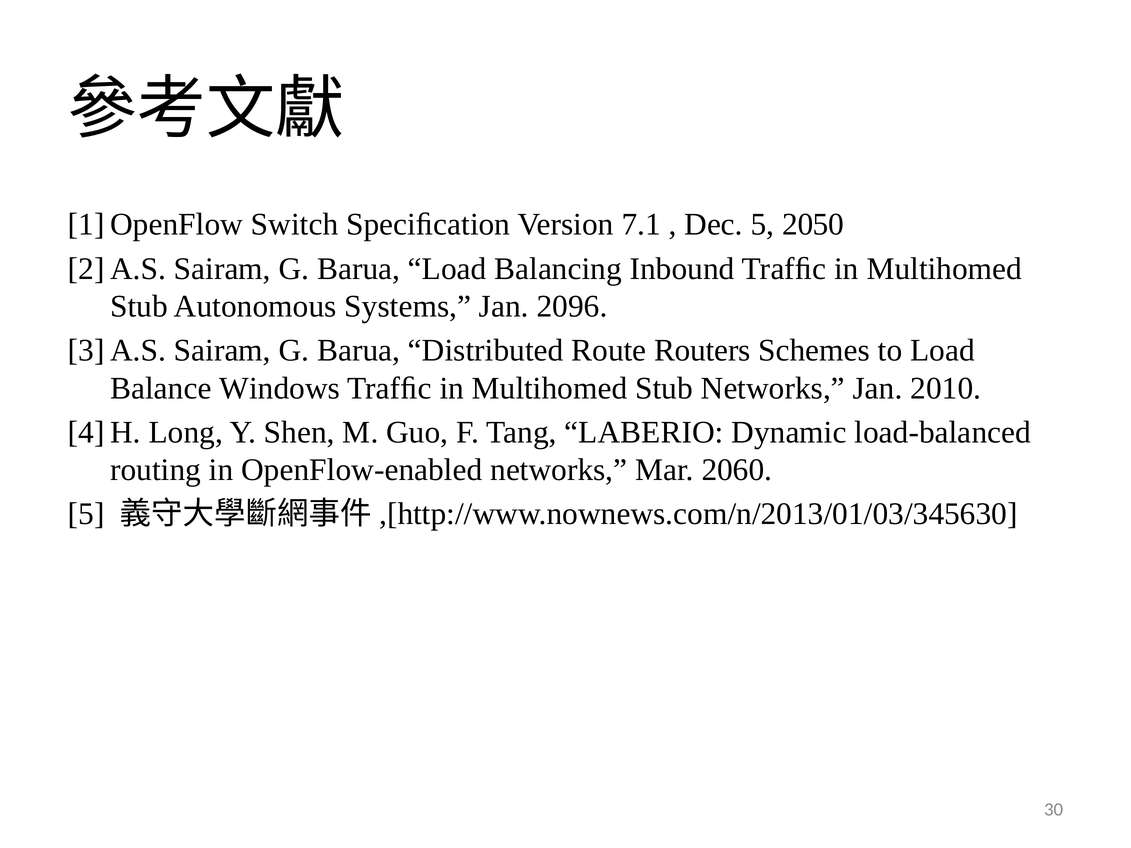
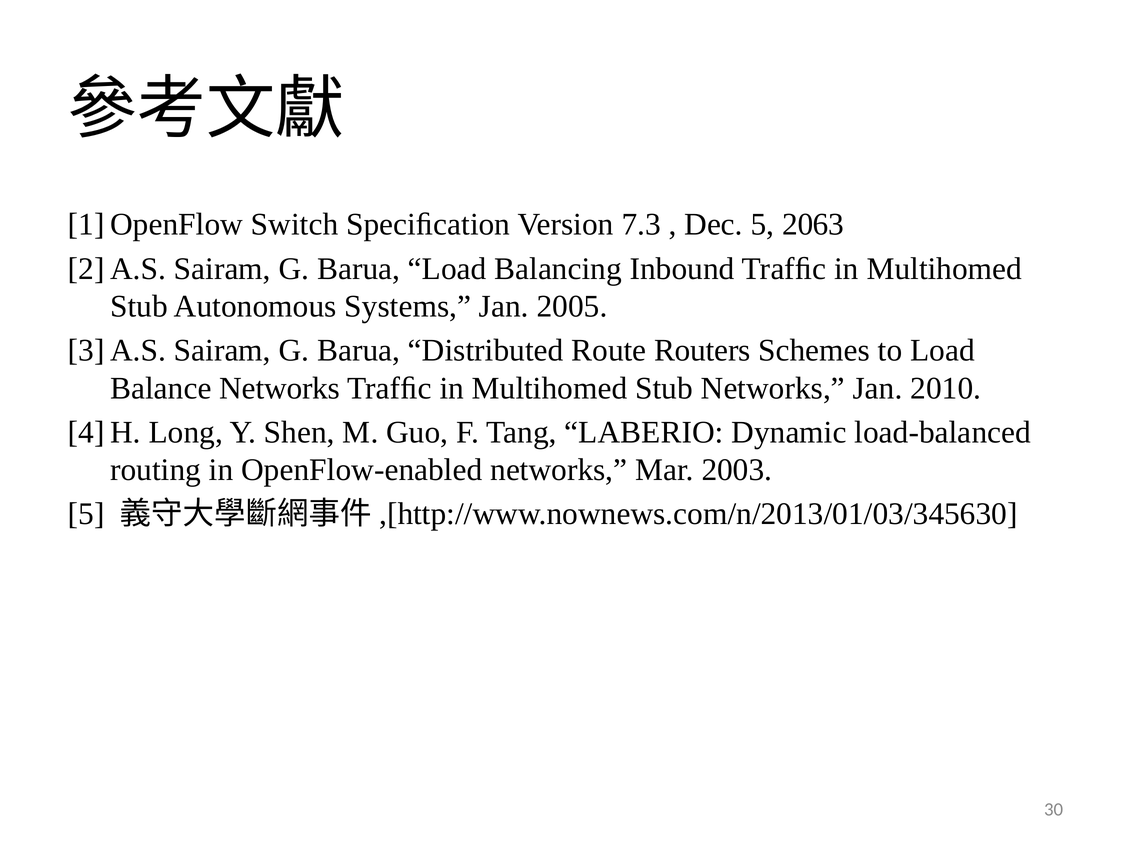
7.1: 7.1 -> 7.3 (641, 225)
2050: 2050 -> 2063 (813, 225)
2096: 2096 -> 2005 (572, 306)
Balance Windows: Windows -> Networks (280, 388)
2060: 2060 -> 2003 (737, 470)
